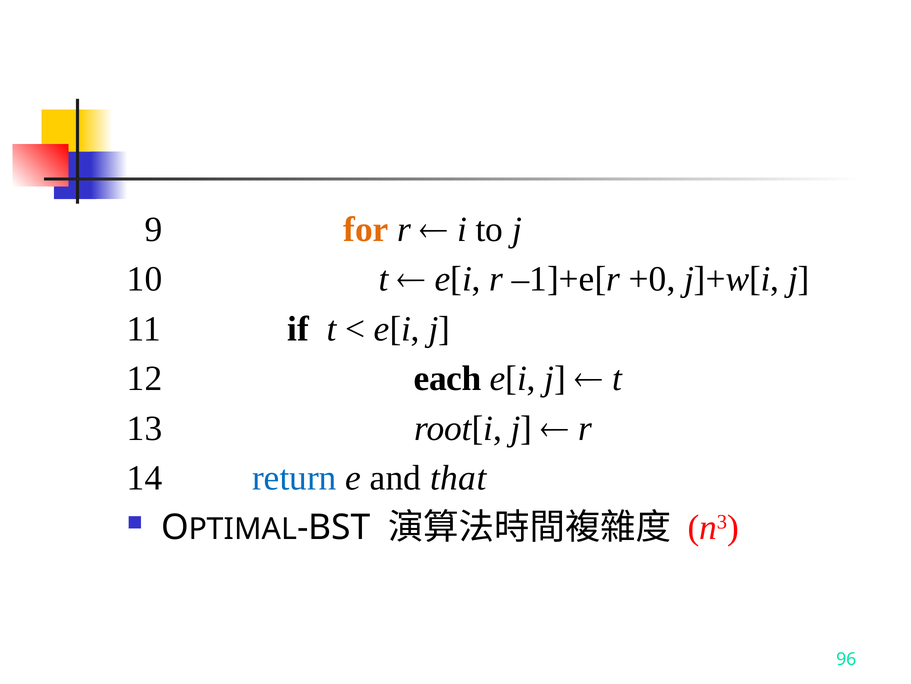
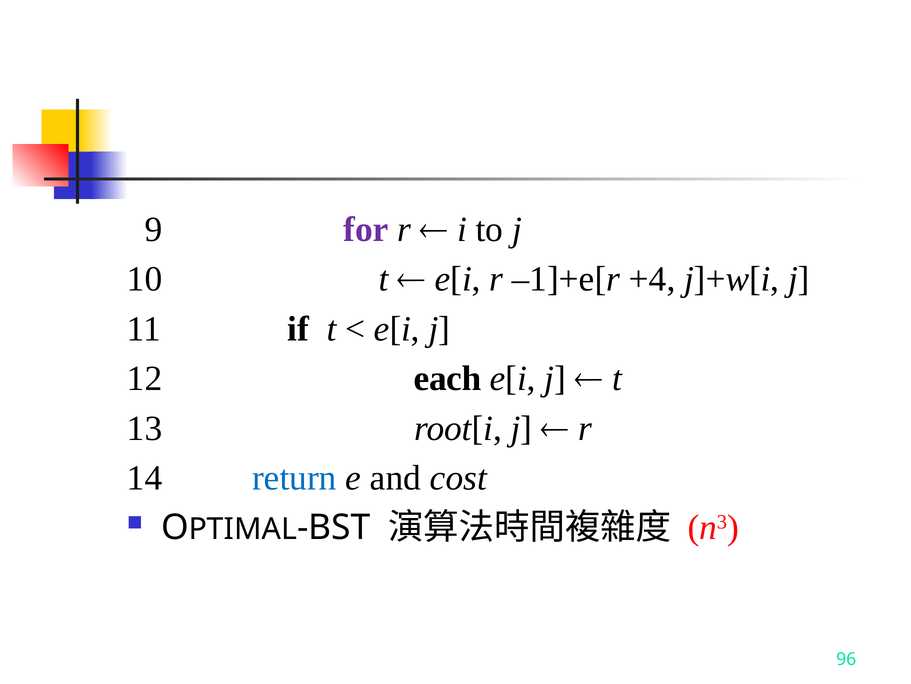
for colour: orange -> purple (366, 229)
+0: +0 -> +4 (652, 279)
that: that -> cost (458, 478)
